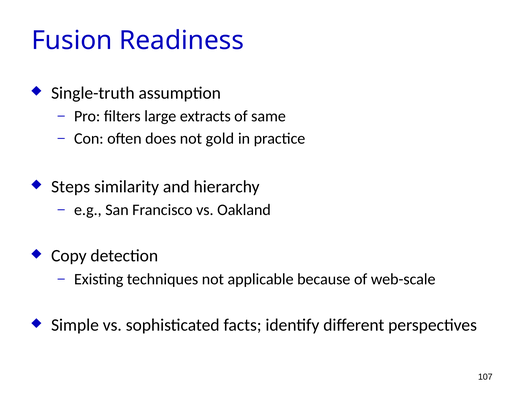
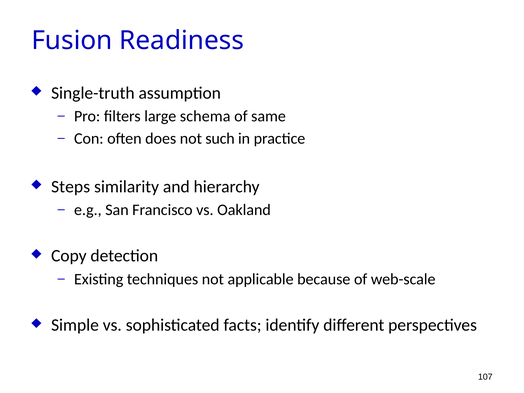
extracts: extracts -> schema (205, 116)
gold: gold -> such (220, 139)
